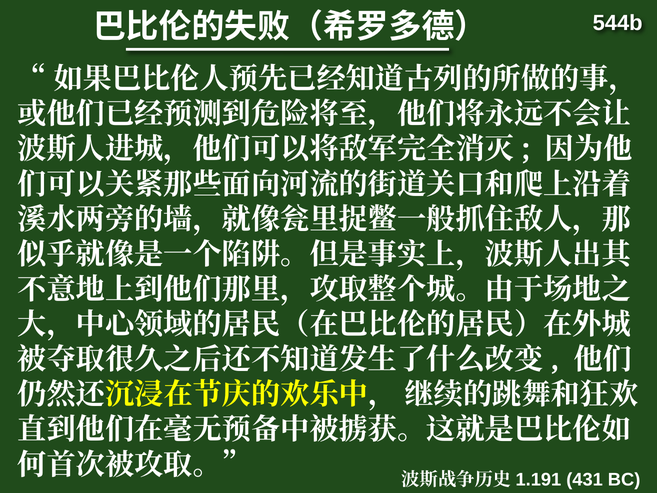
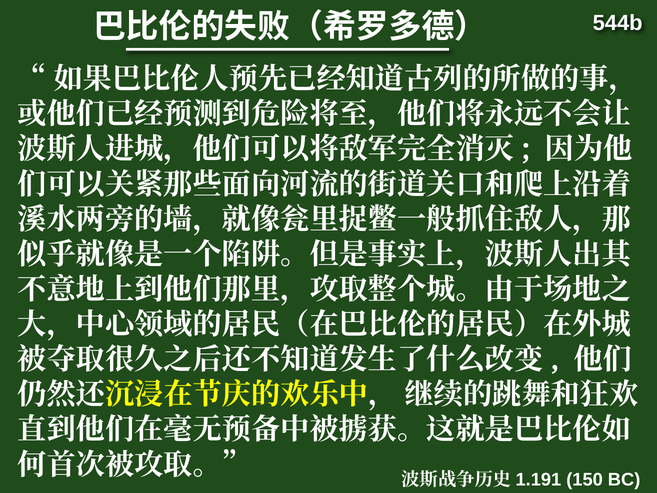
431: 431 -> 150 (585, 479)
